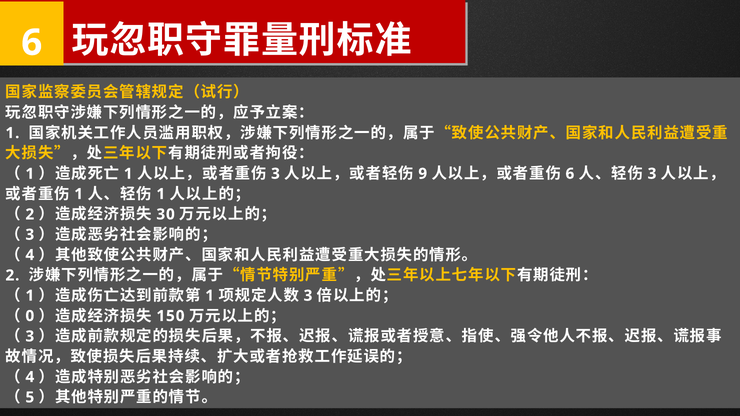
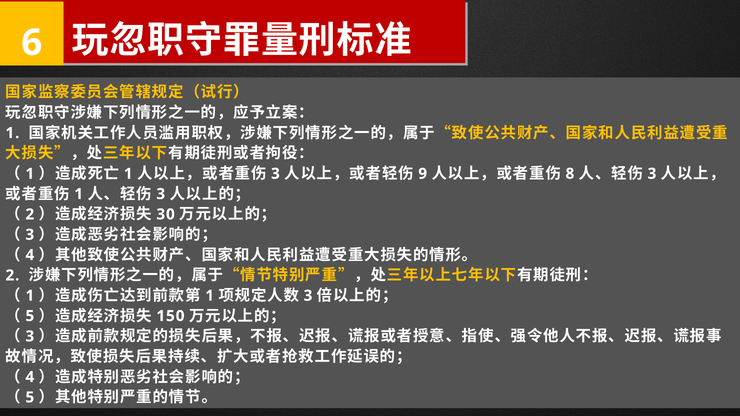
6: 6 -> 8 (570, 174)
1: 1 -> 3 (161, 194)
0: 0 -> 5 (30, 316)
